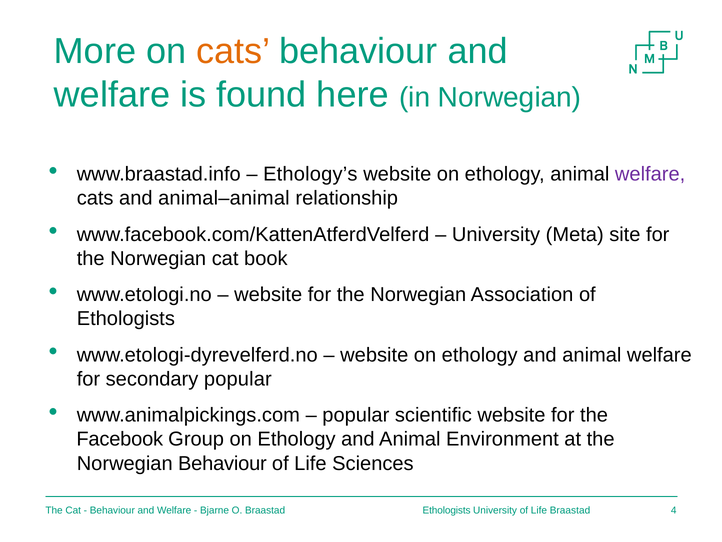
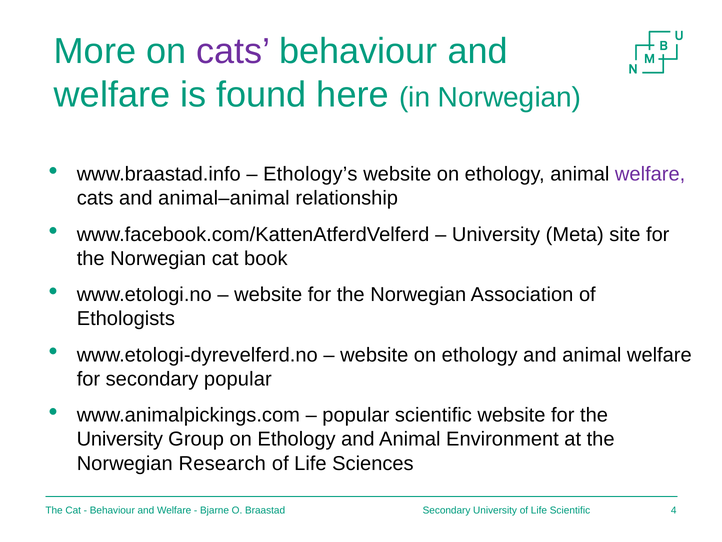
cats colour: orange -> purple (233, 51)
Facebook: Facebook -> University (120, 439)
Norwegian Behaviour: Behaviour -> Research (222, 463)
Ethologists: Ethologists -> Secondary (447, 510)
Life Braastad: Braastad -> Scientific (570, 510)
